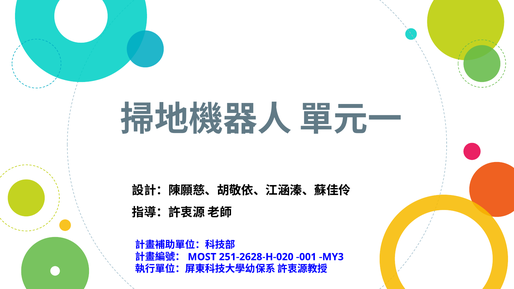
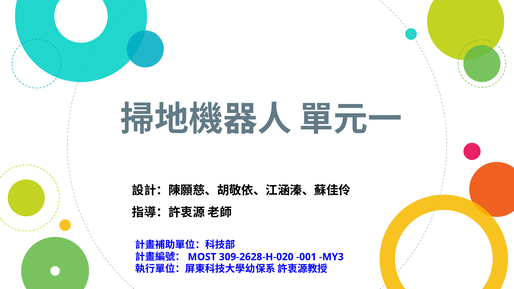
251-2628-H-020: 251-2628-H-020 -> 309-2628-H-020 (256, 257)
